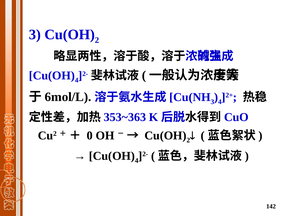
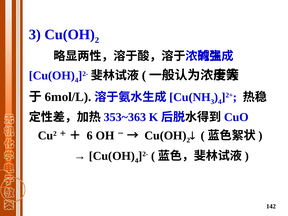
0: 0 -> 6 (90, 136)
